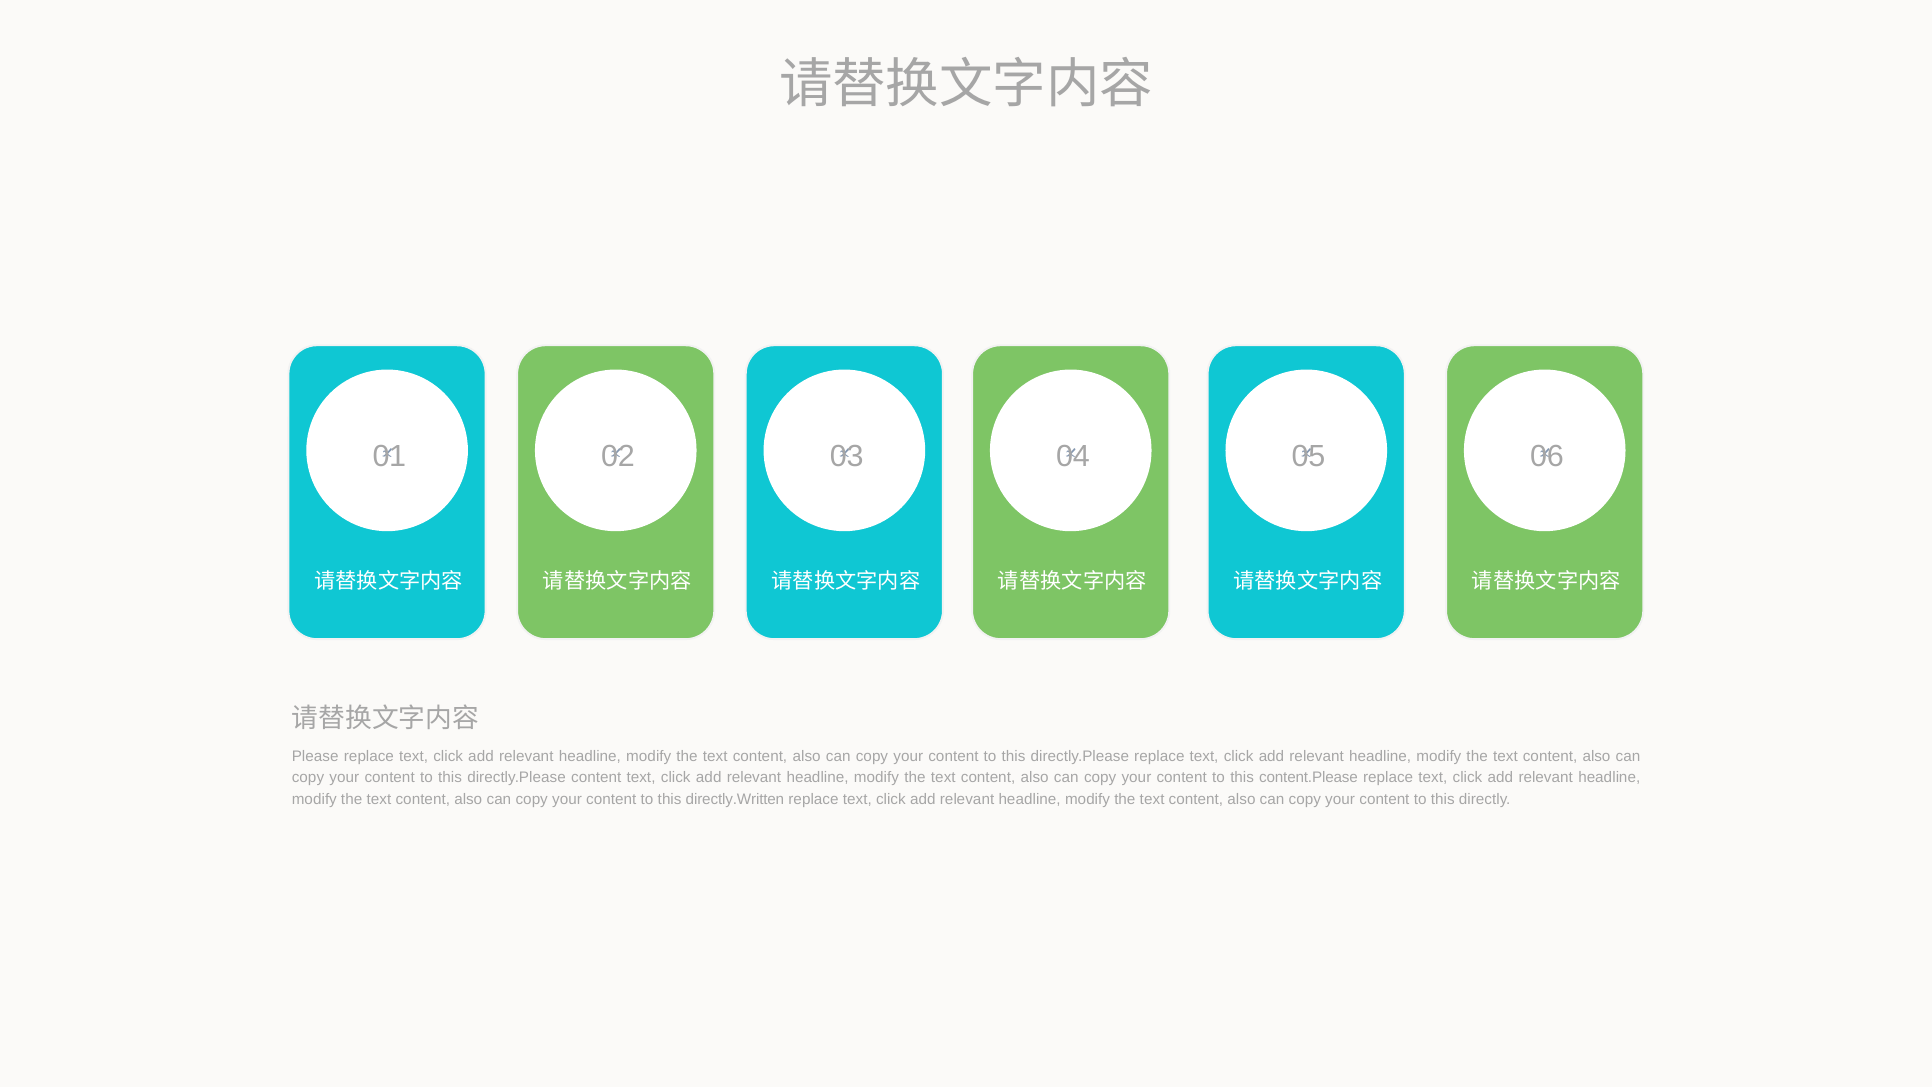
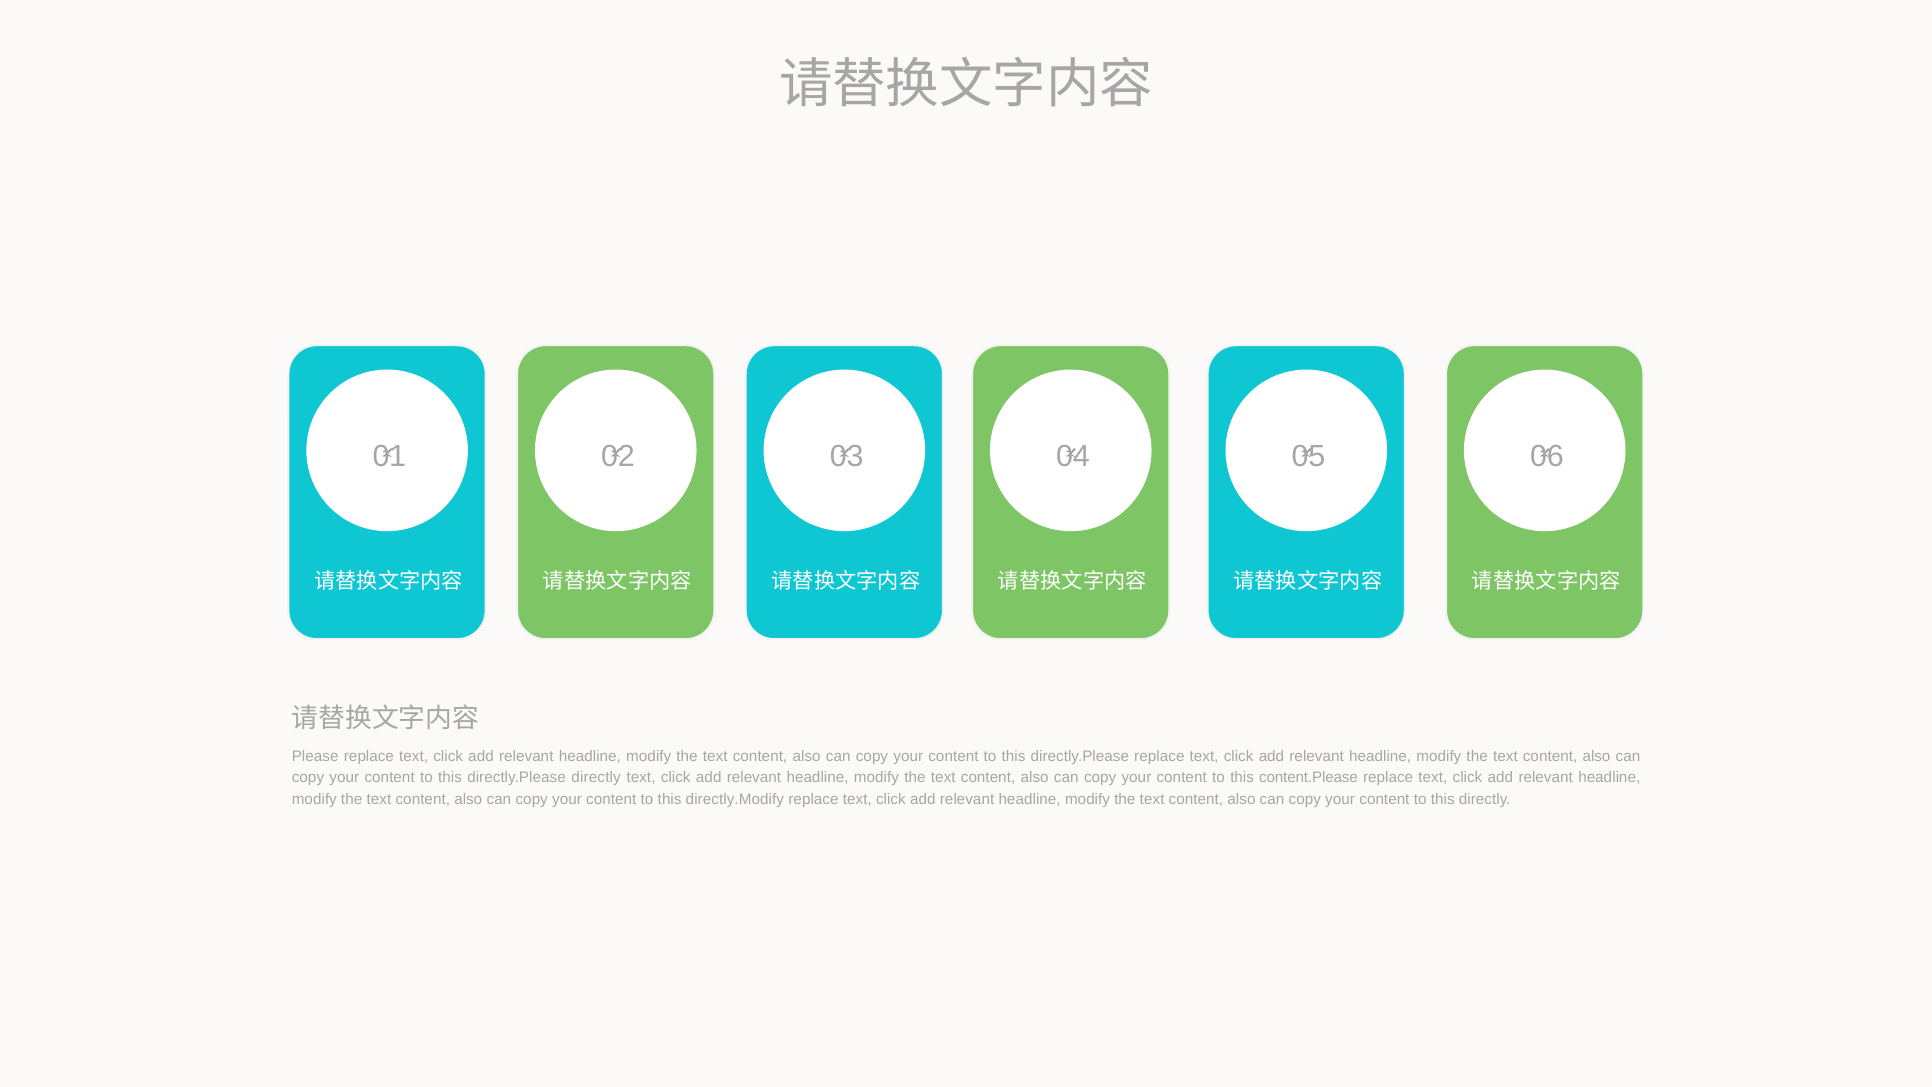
directly.Please content: content -> directly (596, 778)
directly.Written: directly.Written -> directly.Modify (735, 800)
